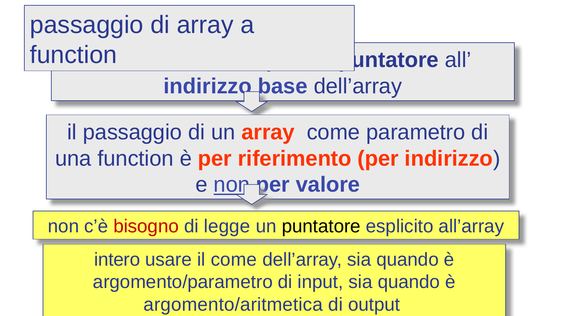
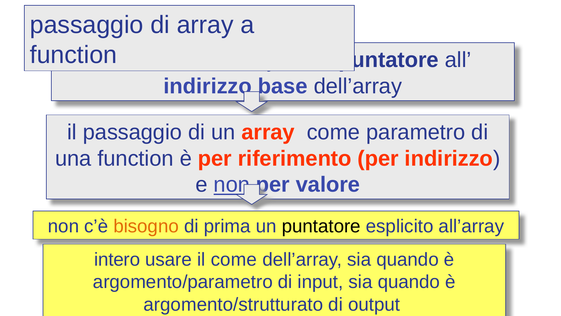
bisogno colour: red -> orange (146, 226)
legge: legge -> prima (227, 226)
argomento/aritmetica: argomento/aritmetica -> argomento/strutturato (233, 304)
